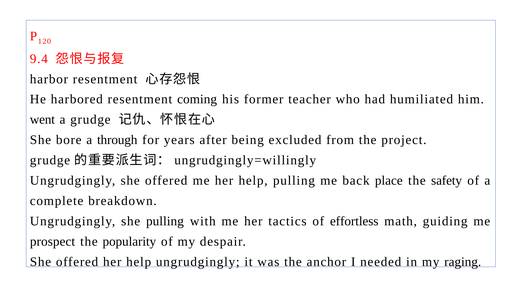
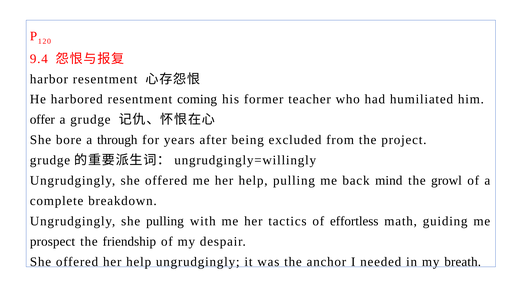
went: went -> offer (42, 120)
place: place -> mind (389, 181)
safety: safety -> growl (447, 181)
popularity: popularity -> friendship (129, 242)
raging: raging -> breath (463, 262)
